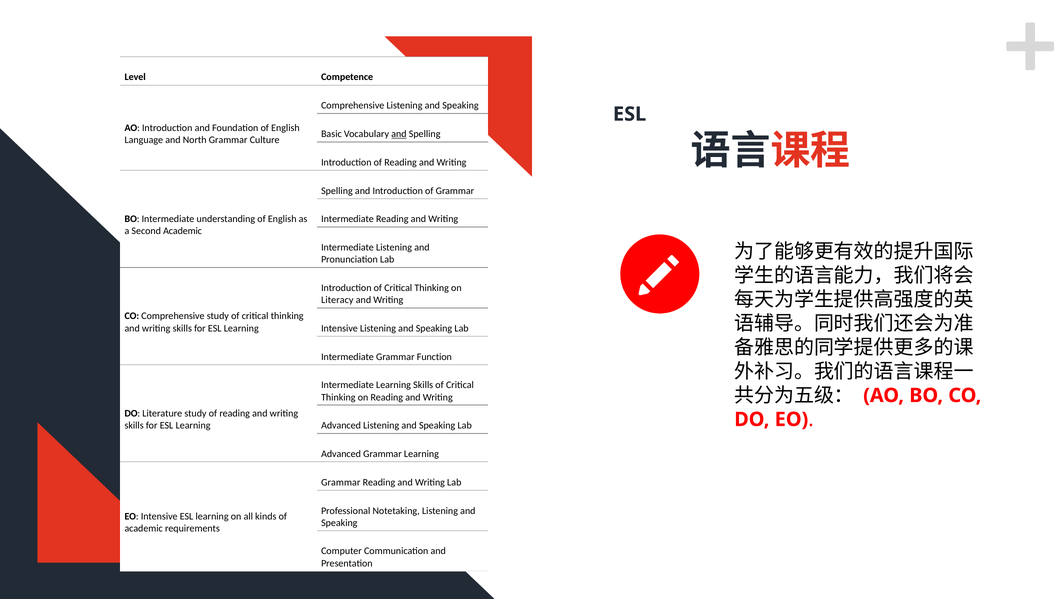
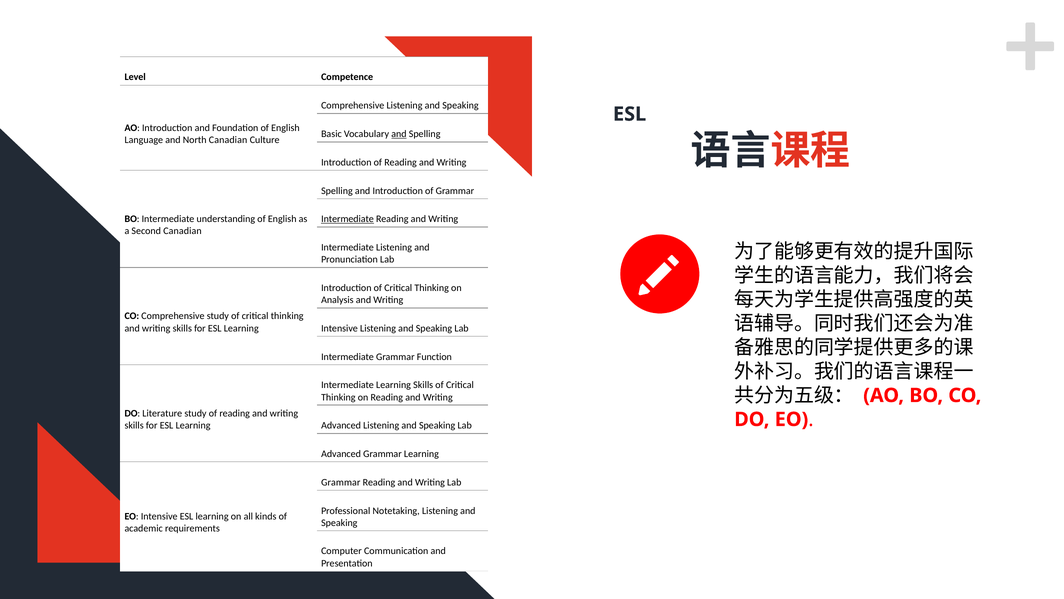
North Grammar: Grammar -> Canadian (228, 140)
Intermediate underline: none -> present (348, 219)
Second Academic: Academic -> Canadian (182, 231)
Literacy: Literacy -> Analysis (337, 300)
